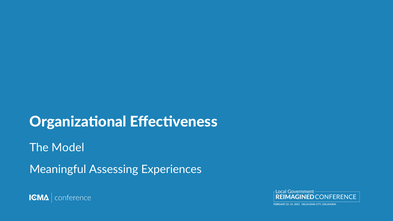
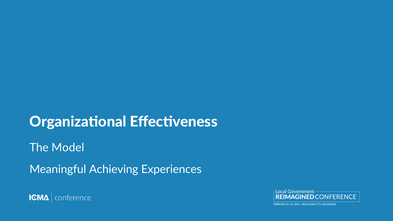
Assessing: Assessing -> Achieving (114, 169)
